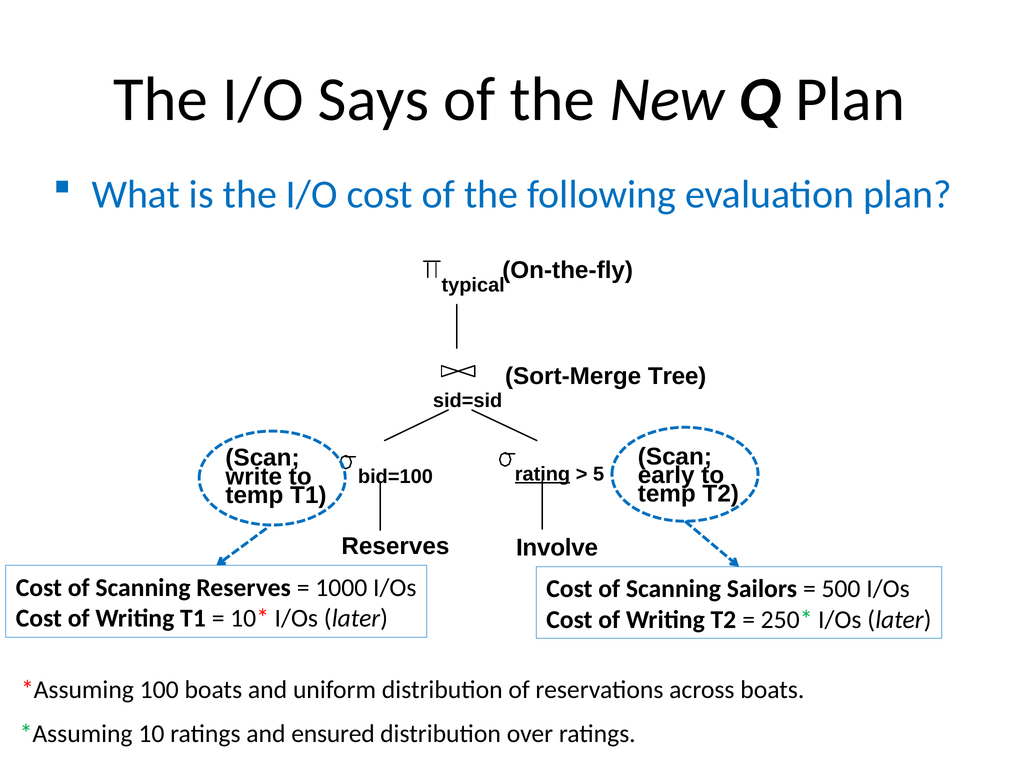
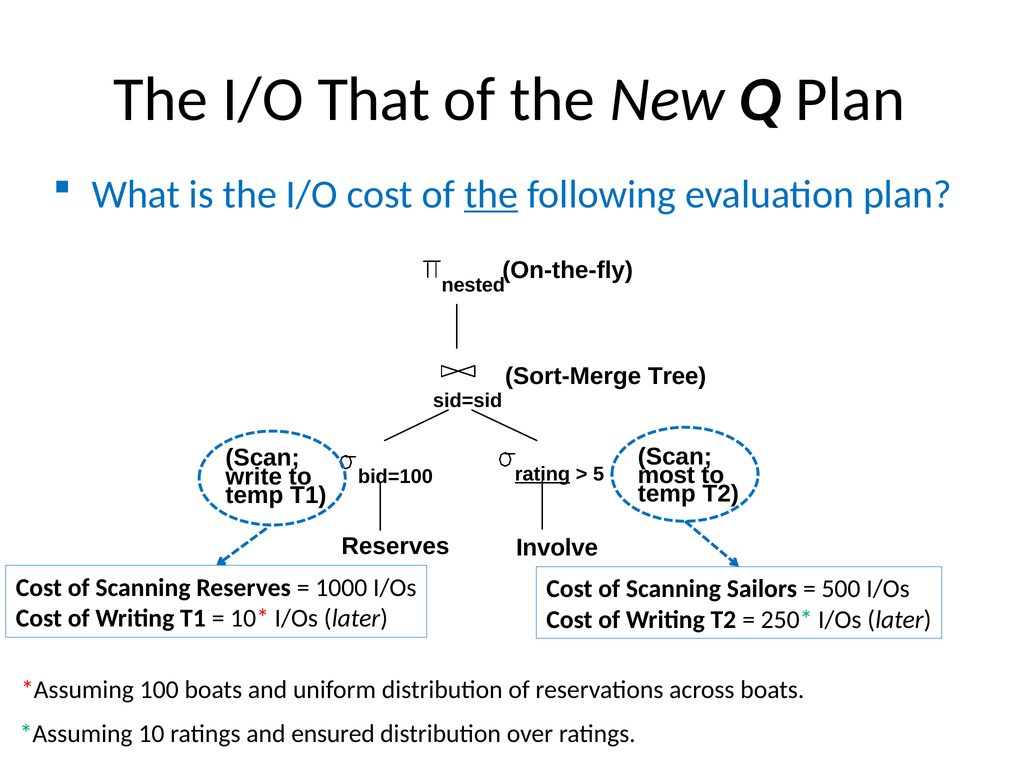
Says: Says -> That (374, 99)
the underline: none -> present (491, 194)
typical: typical -> nested (473, 285)
early: early -> most (666, 475)
